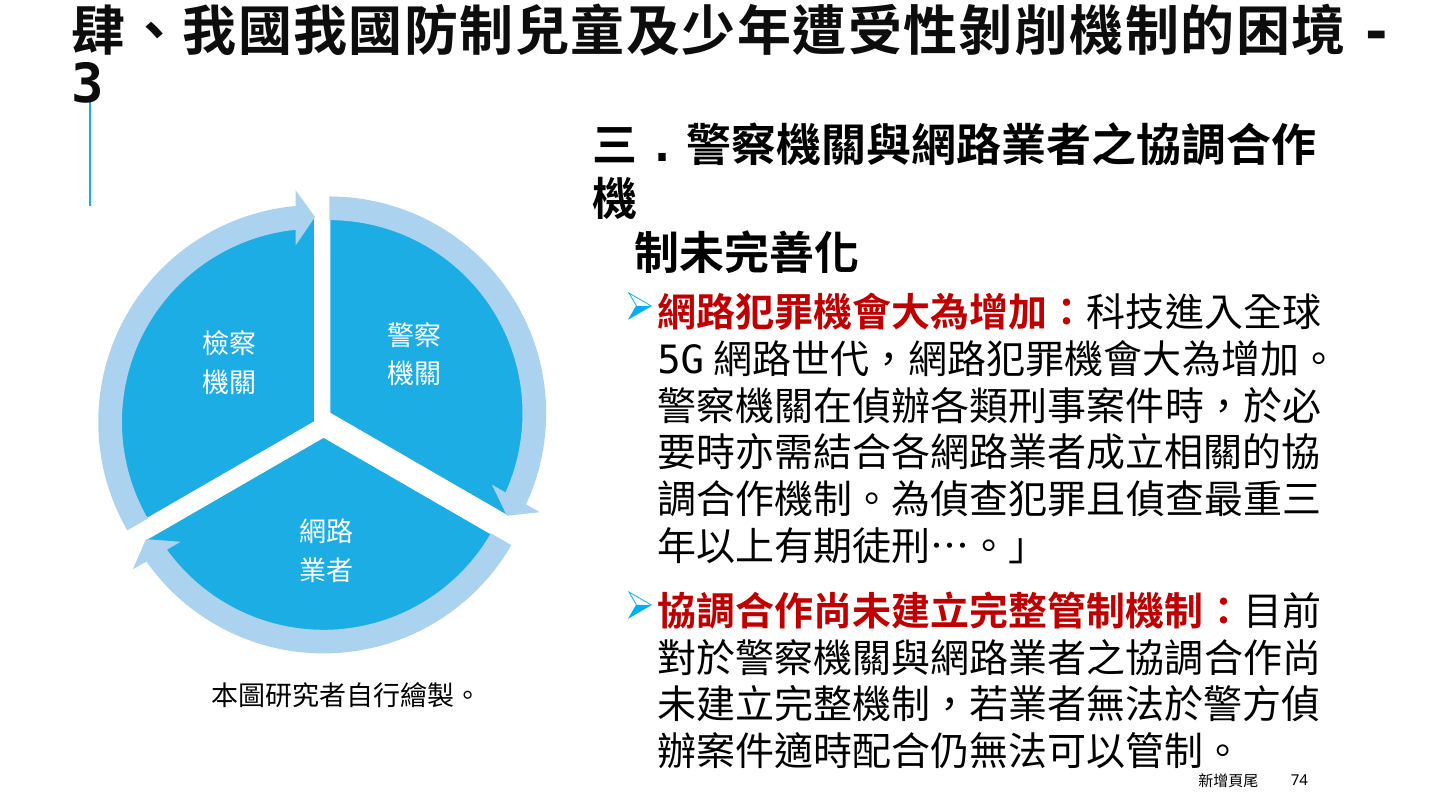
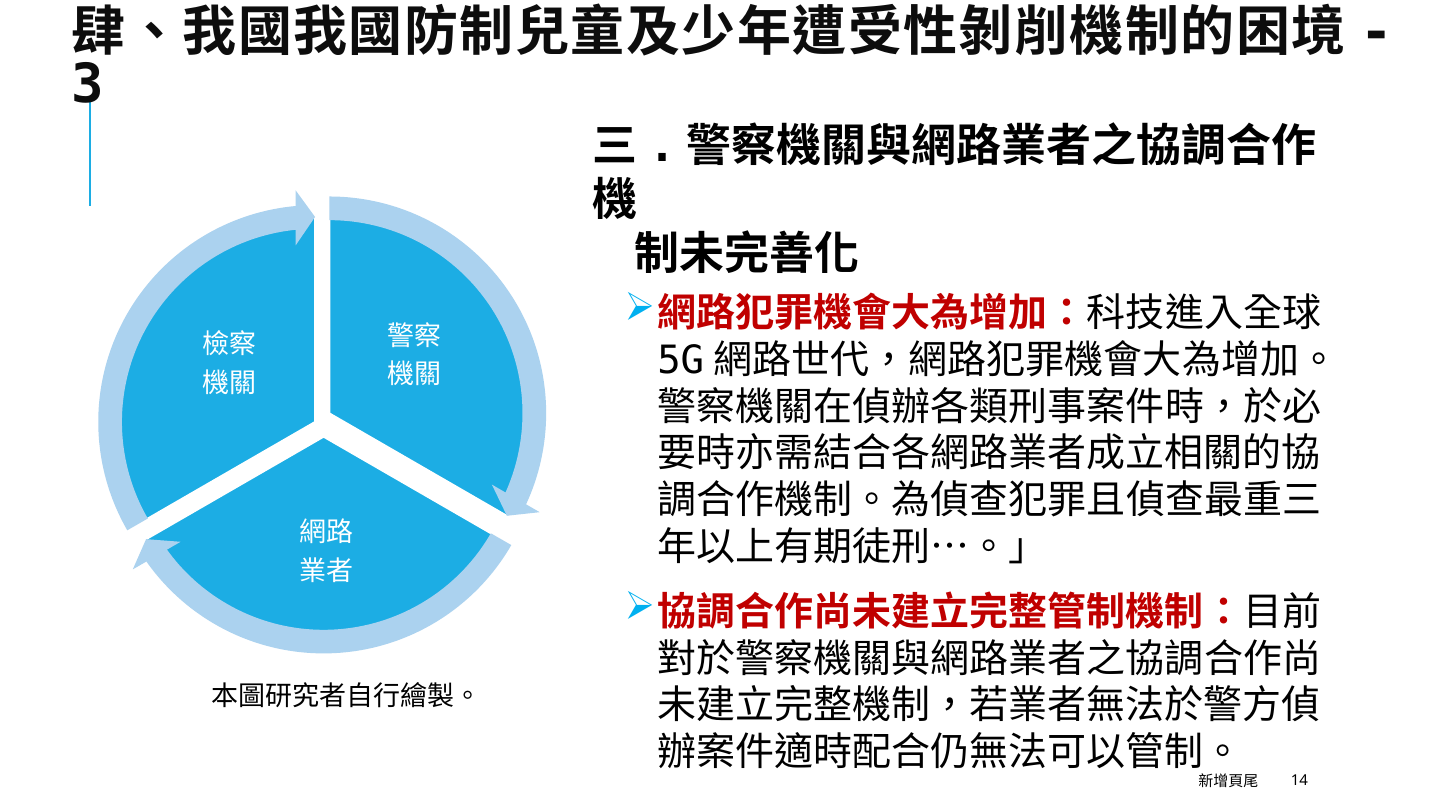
74: 74 -> 14 (1299, 780)
